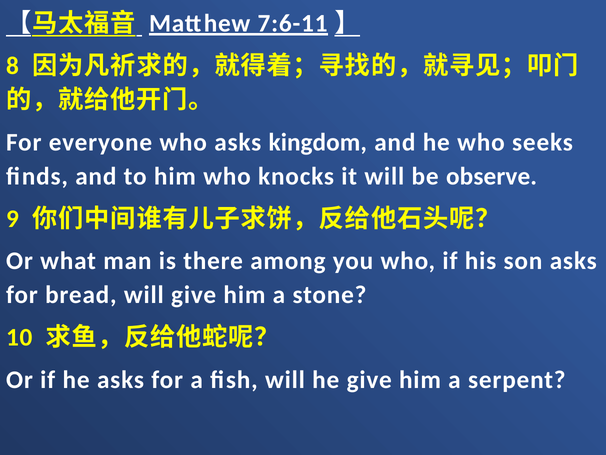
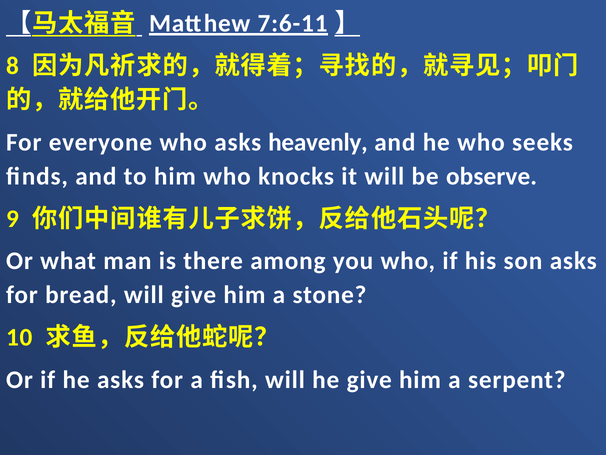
kingdom: kingdom -> heavenly (318, 142)
